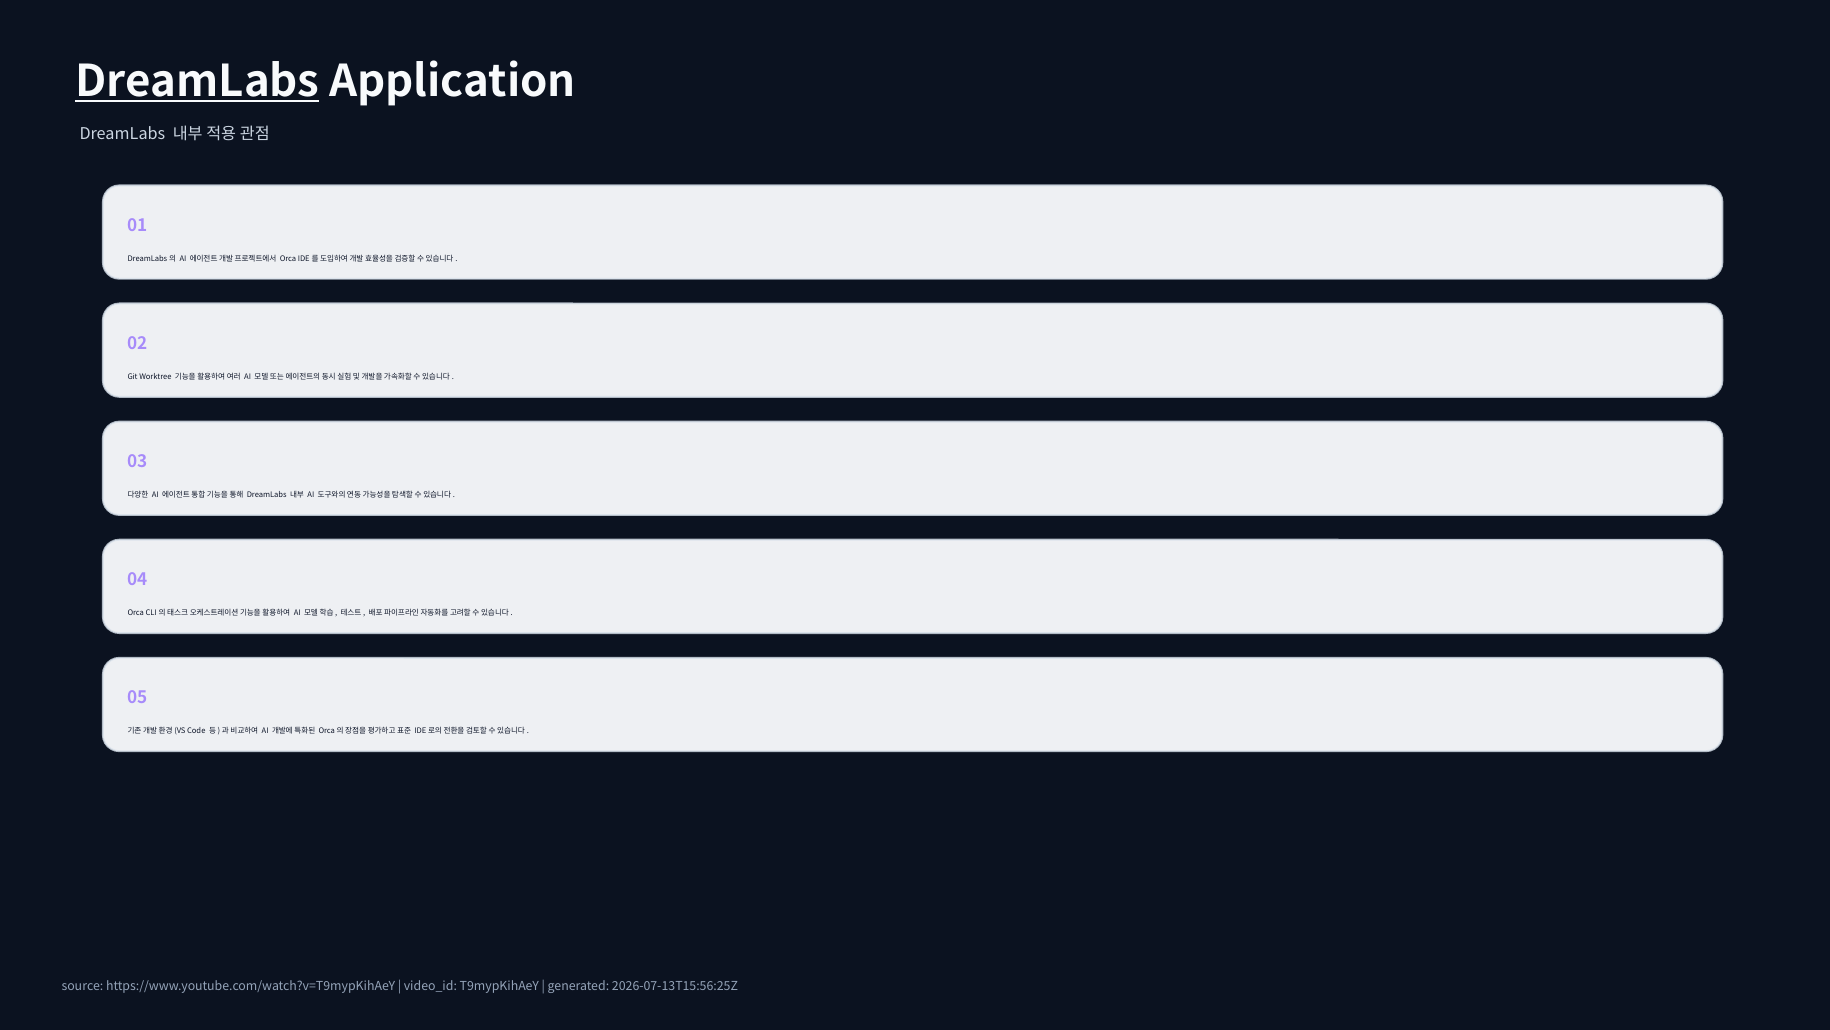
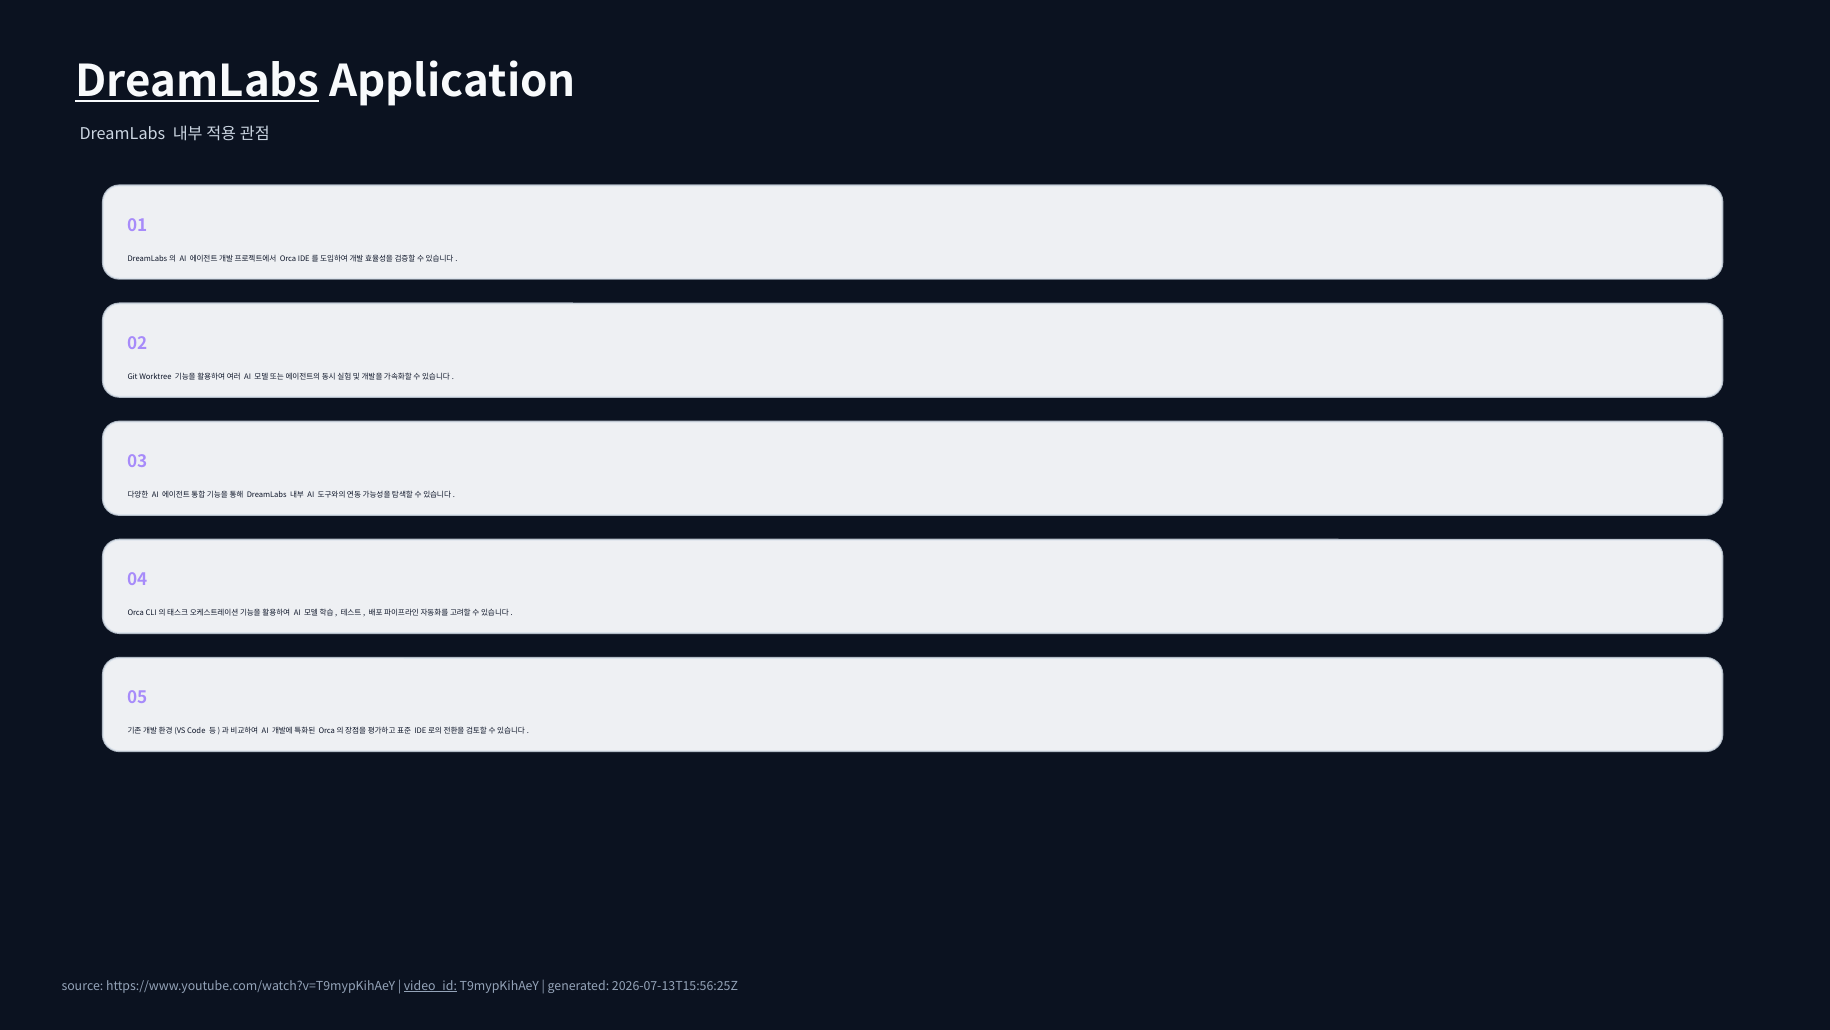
video_id underline: none -> present (430, 986)
